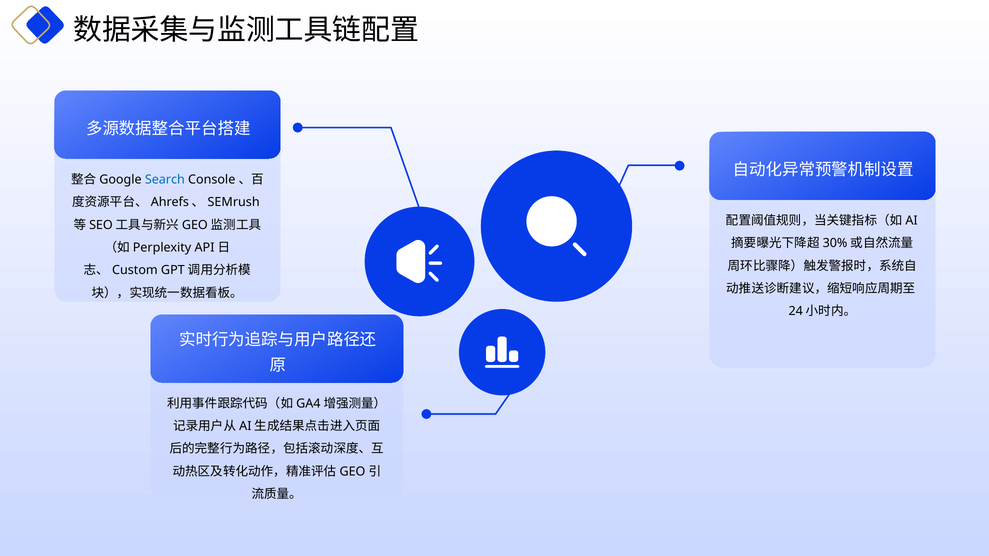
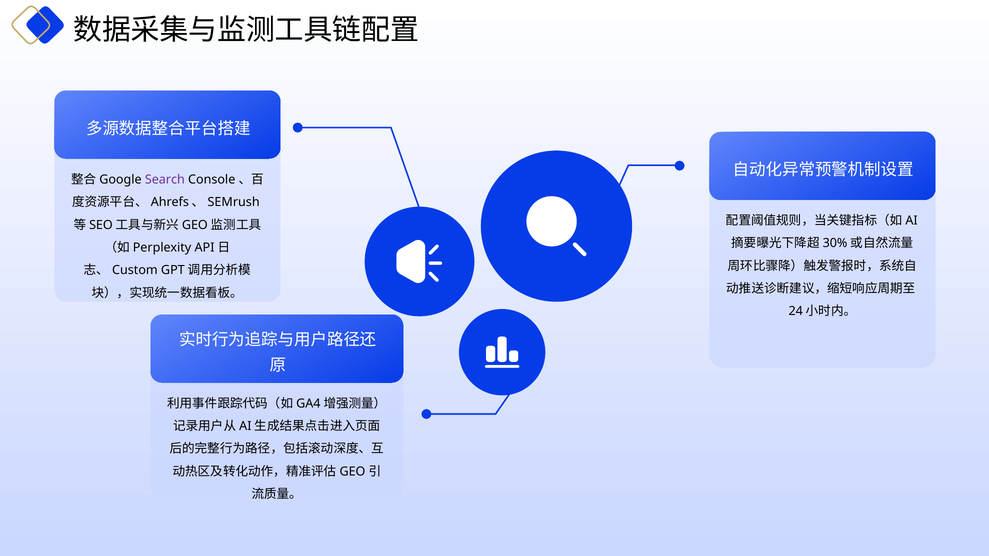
Search colour: blue -> purple (165, 180)
